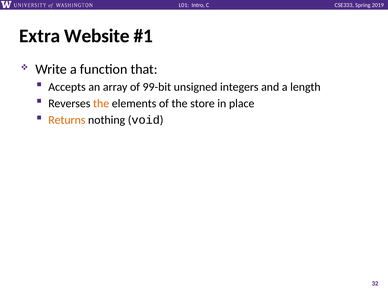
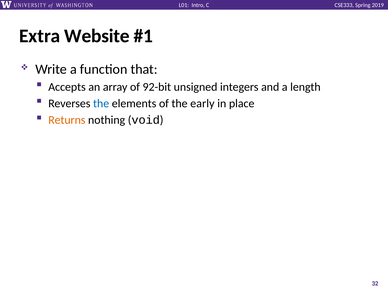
99-bit: 99-bit -> 92-bit (157, 87)
the colour: orange -> blue (101, 103)
store: store -> early (202, 103)
